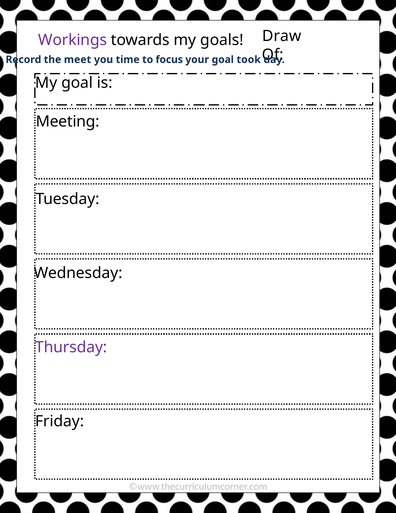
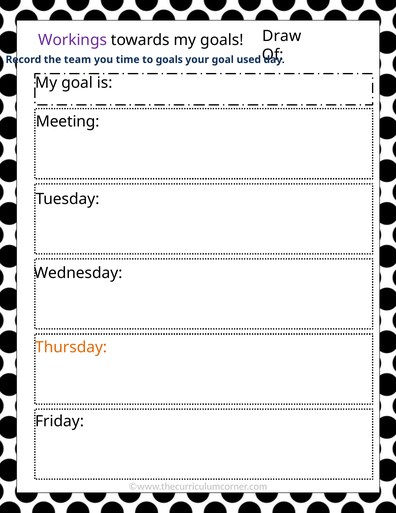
meet: meet -> team (78, 60)
to focus: focus -> goals (169, 60)
took: took -> used (249, 60)
Thursday colour: purple -> orange (71, 347)
